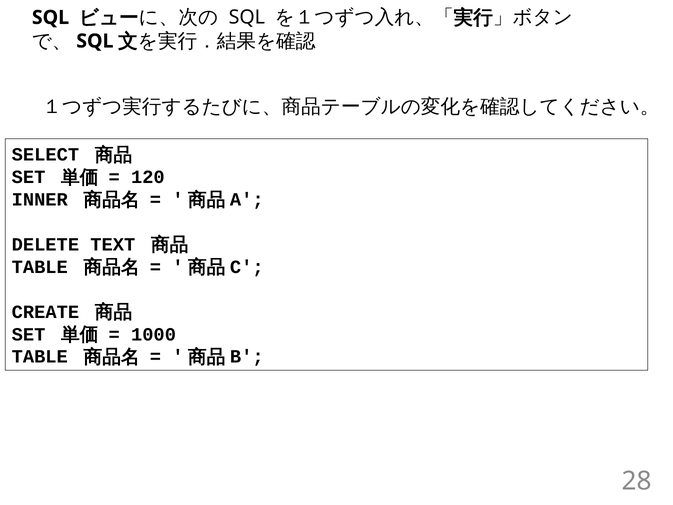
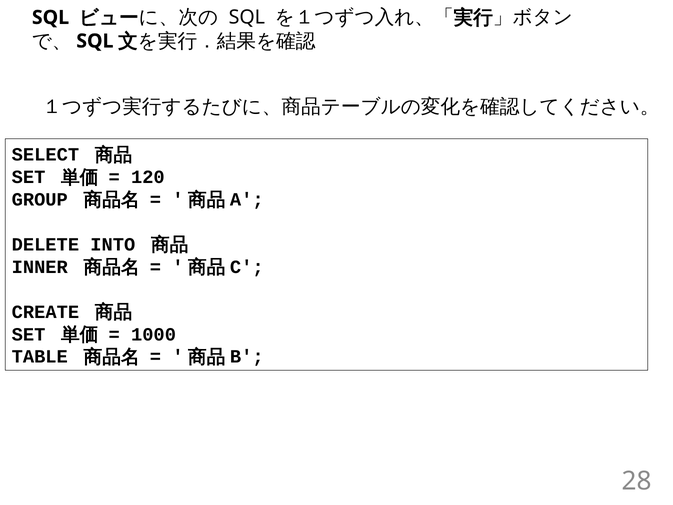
INNER: INNER -> GROUP (40, 200)
TEXT: TEXT -> INTO (113, 244)
TABLE: TABLE -> INNER (40, 267)
